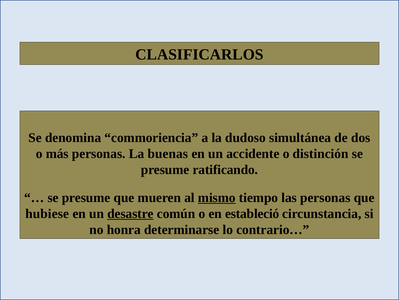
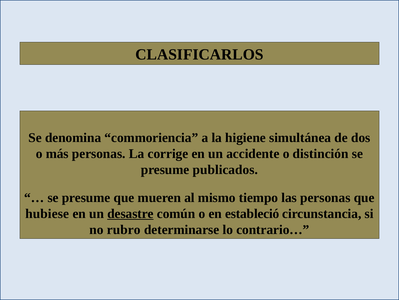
dudoso: dudoso -> higiene (245, 137)
buenas: buenas -> corrige (168, 153)
ratificando: ratificando -> publicados (225, 169)
mismo underline: present -> none (217, 197)
honra: honra -> rubro (124, 229)
